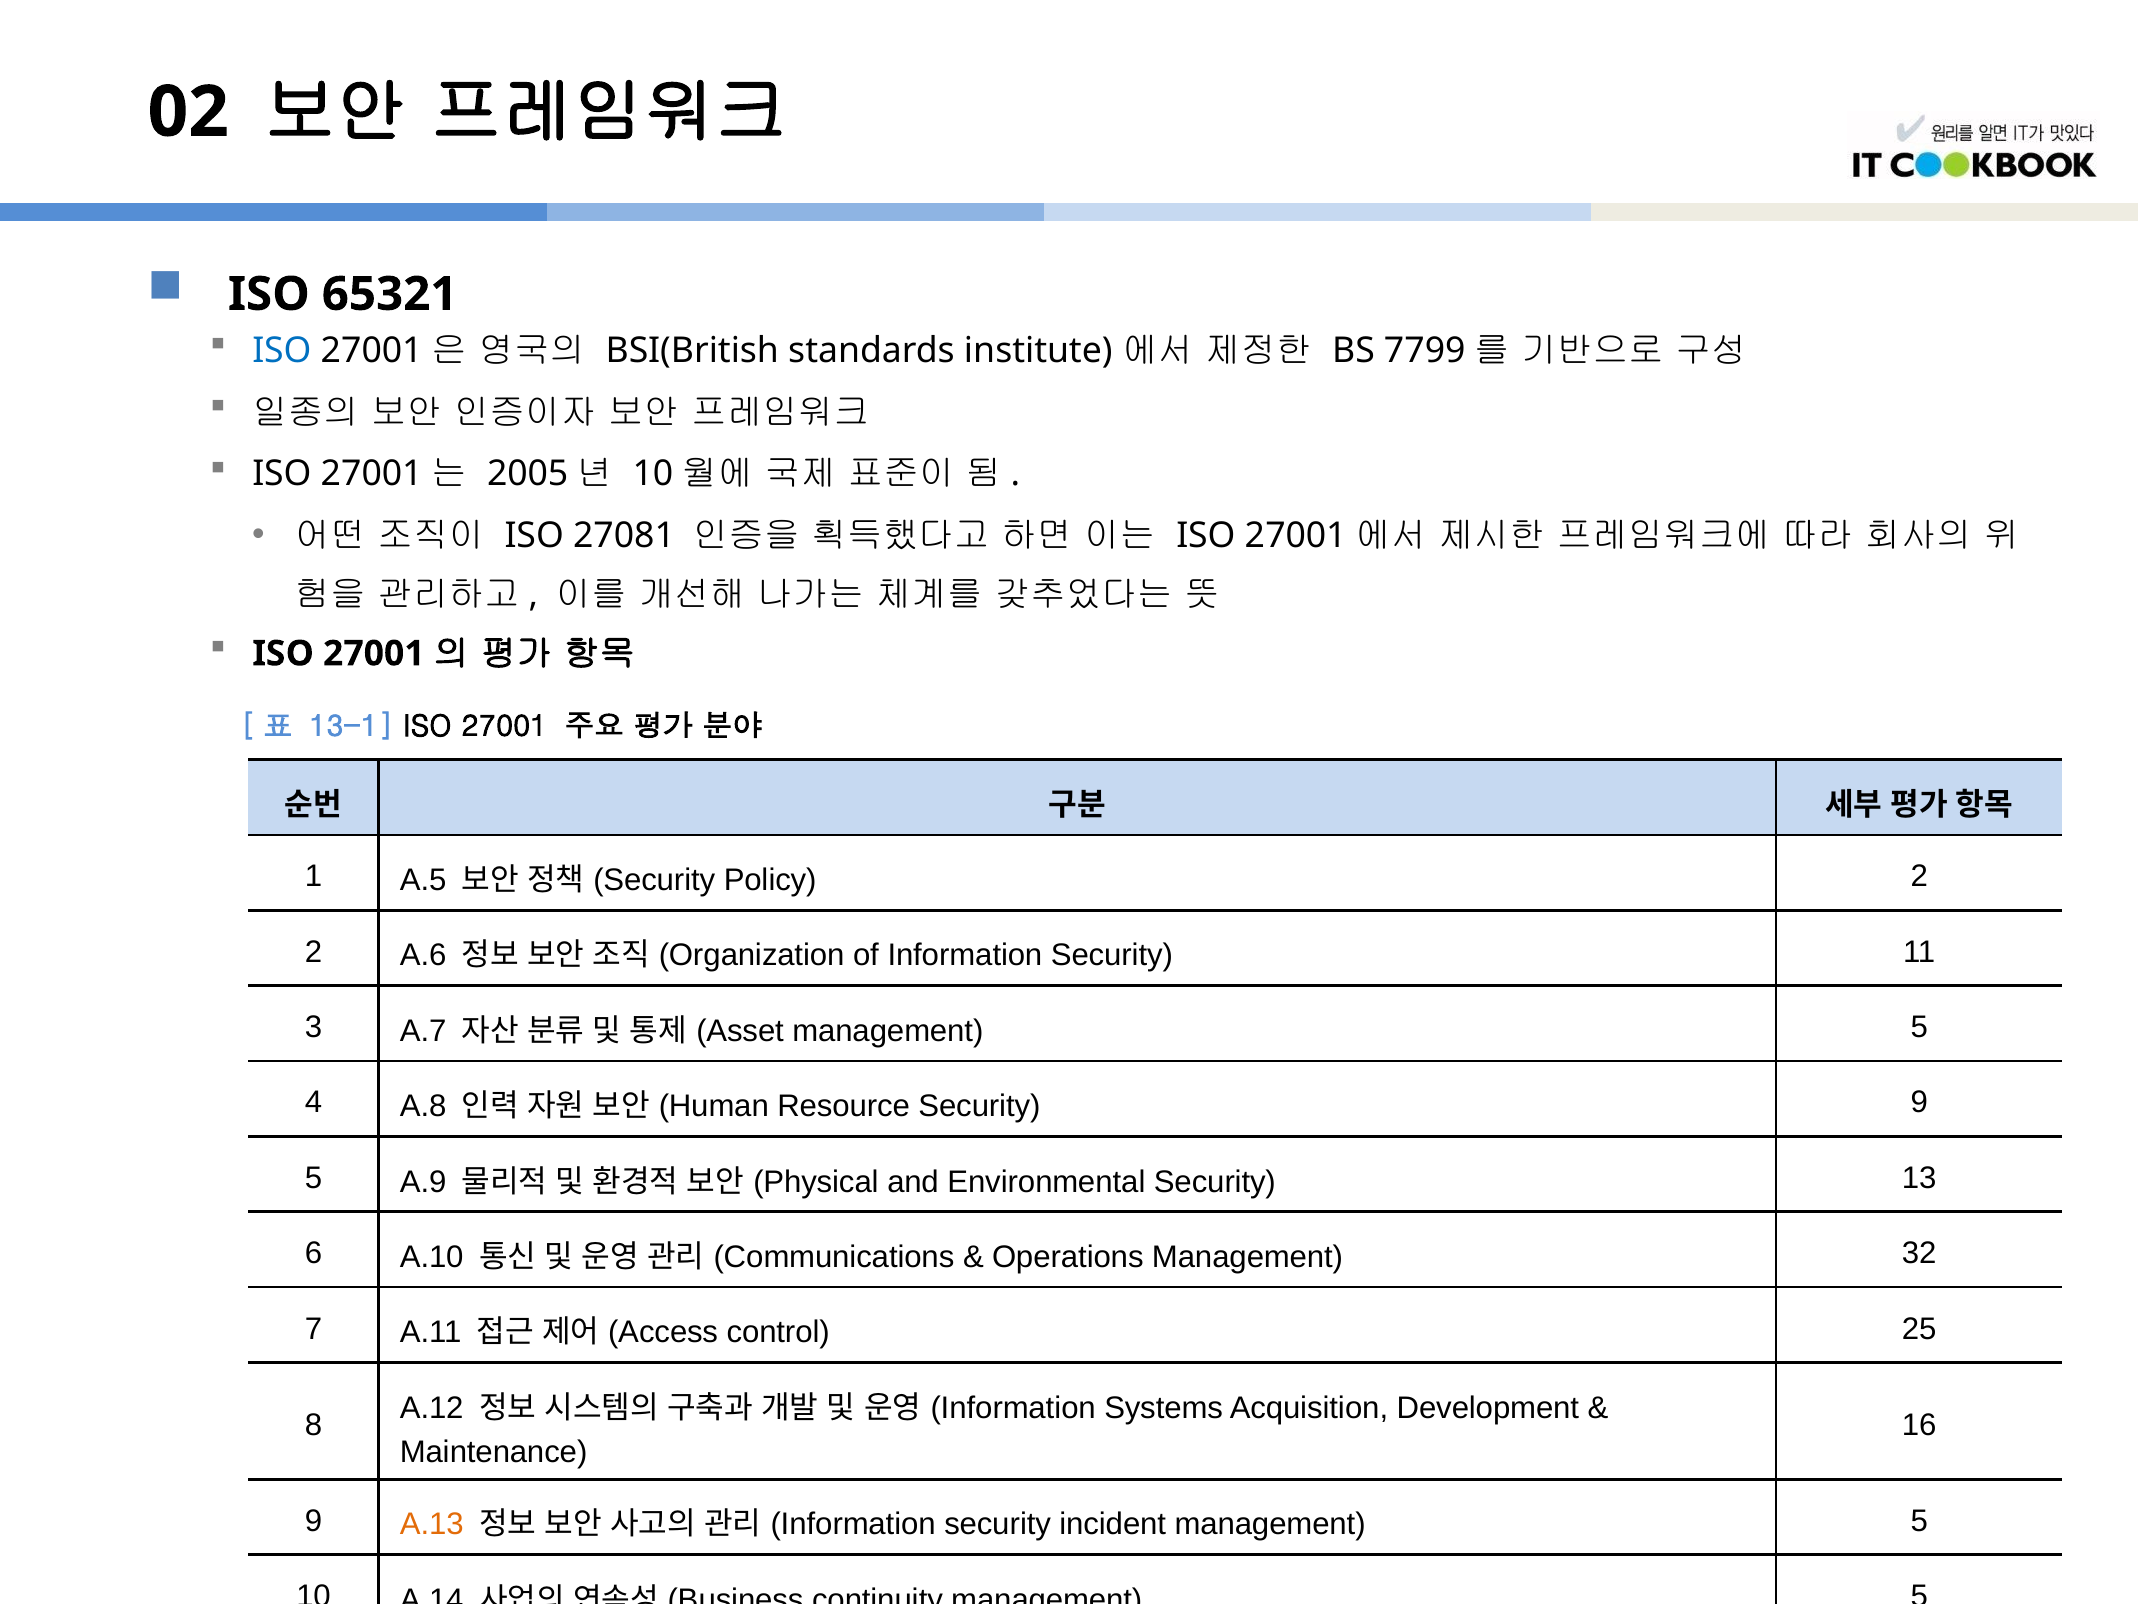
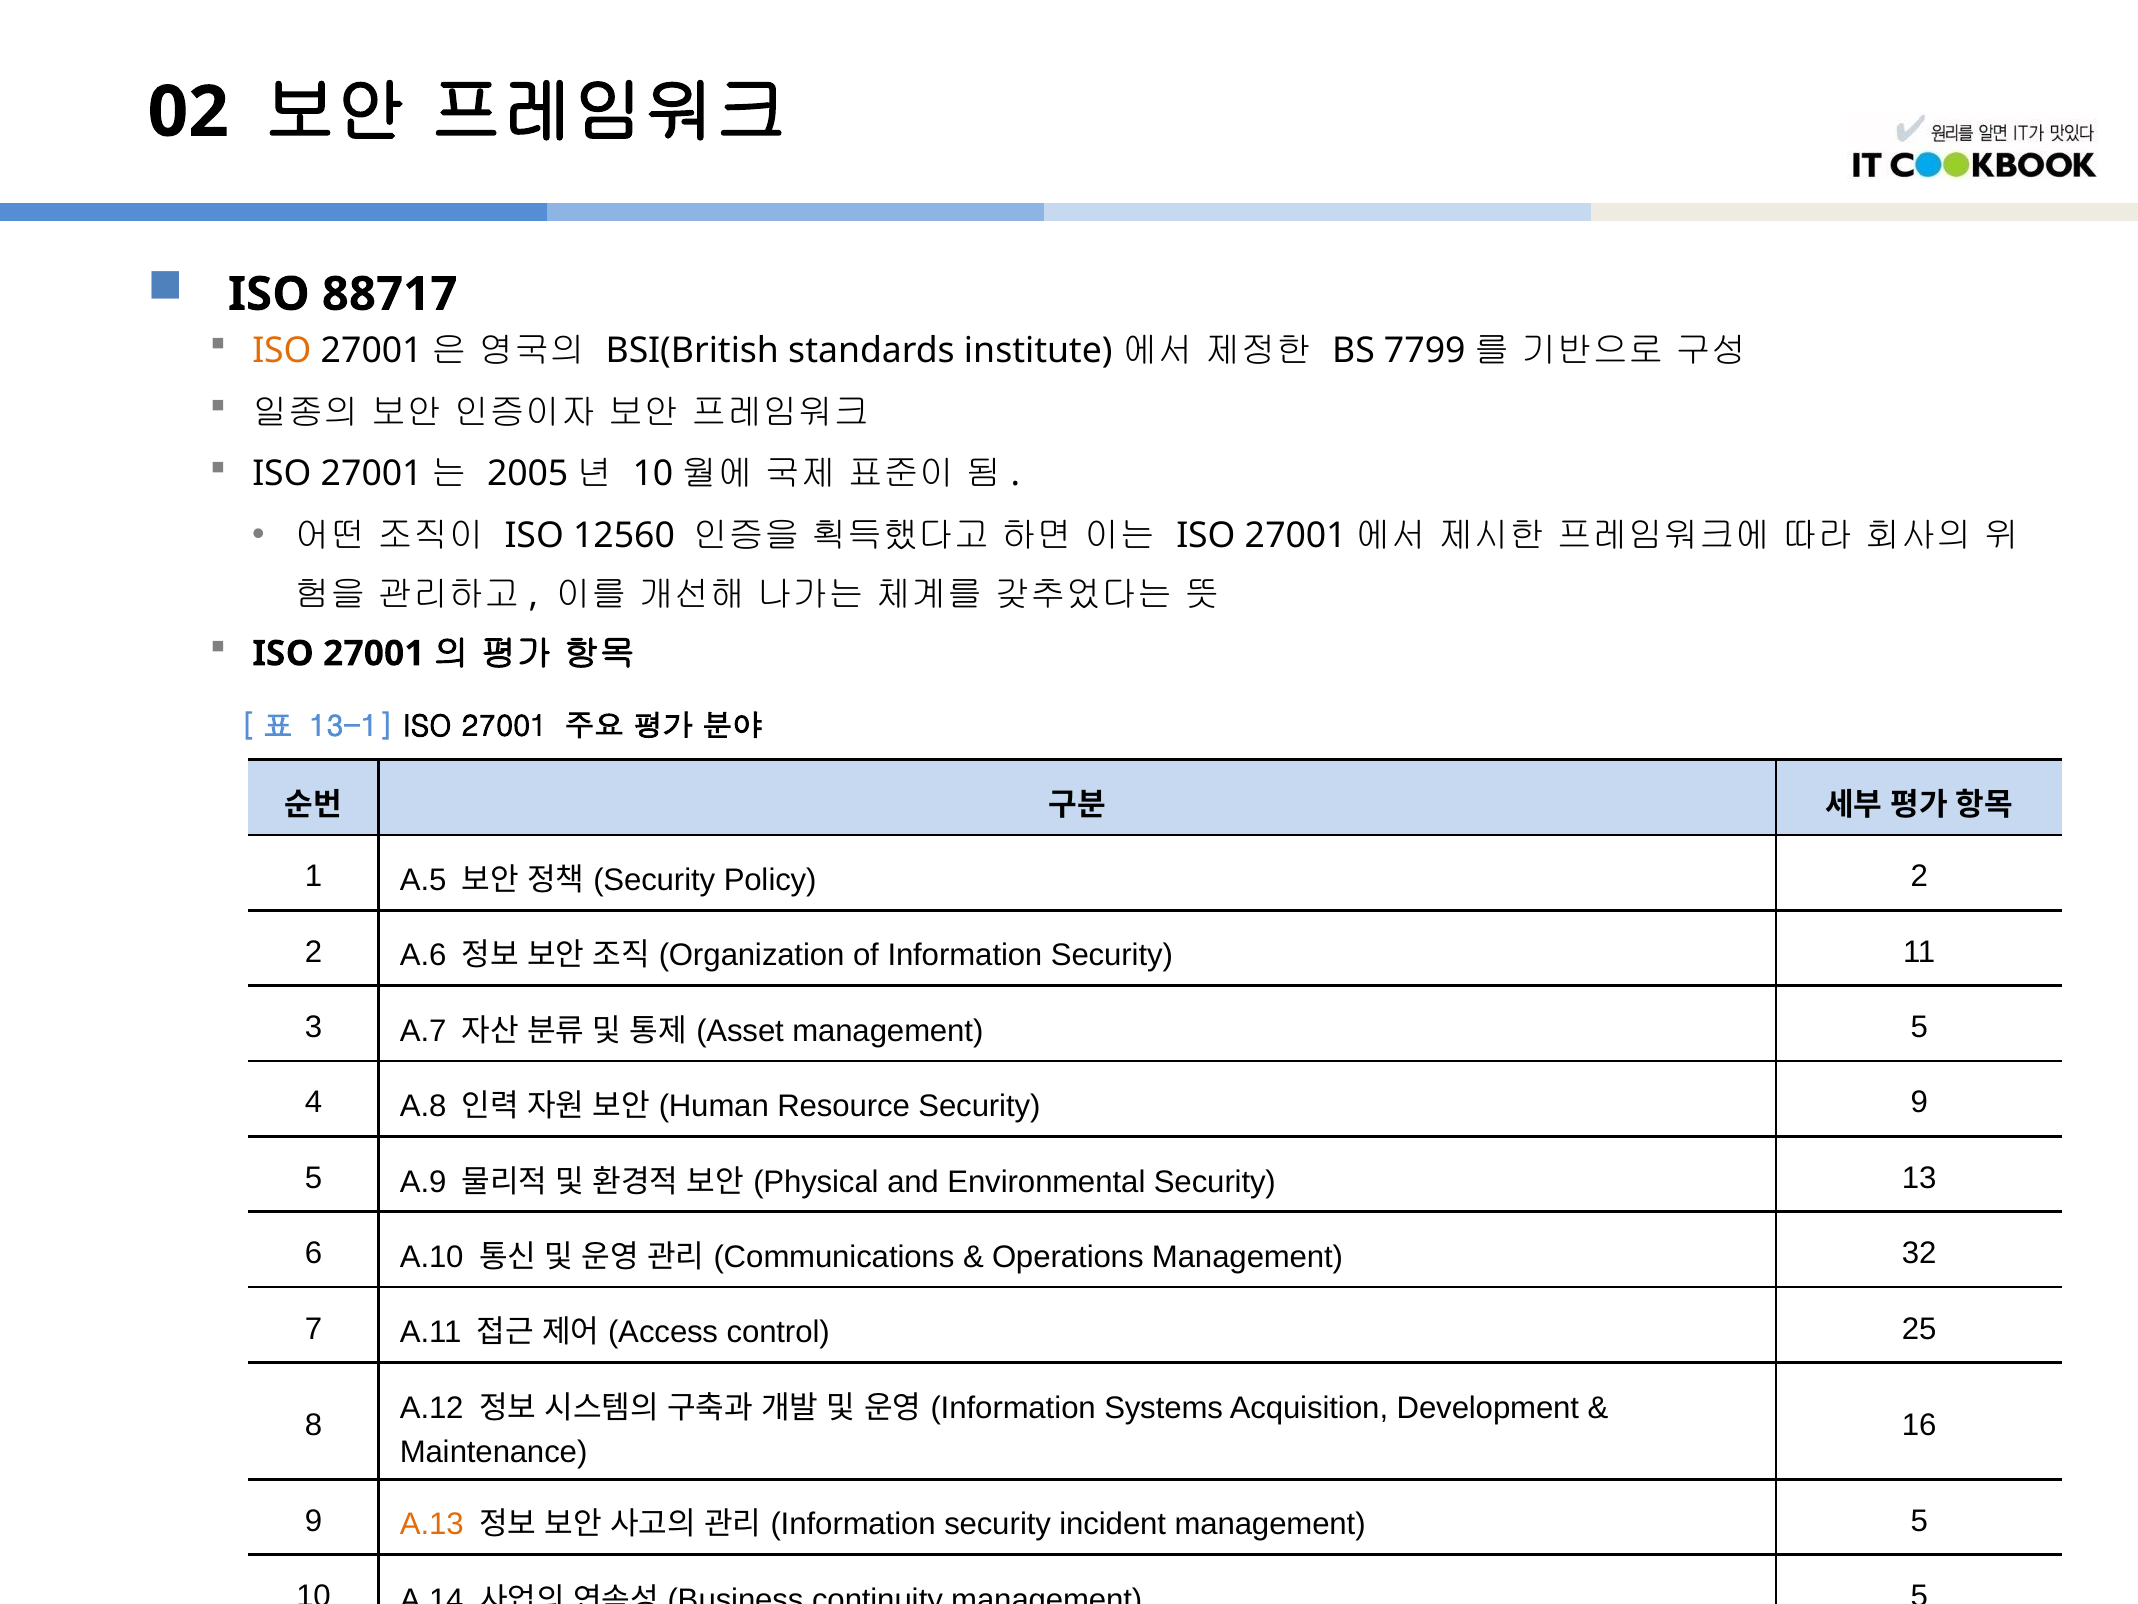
65321: 65321 -> 88717 (390, 294)
ISO colour: blue -> orange (282, 350)
27081: 27081 -> 12560 (624, 536)
